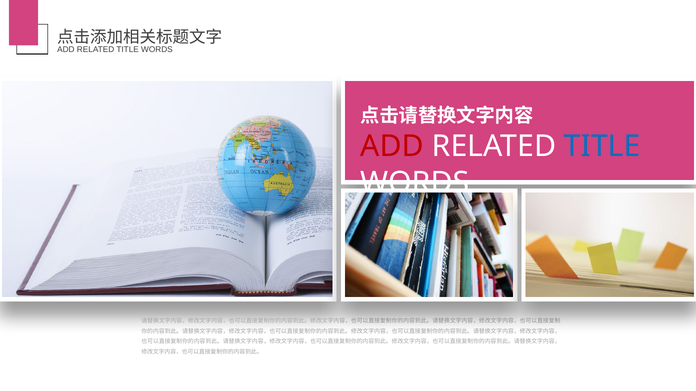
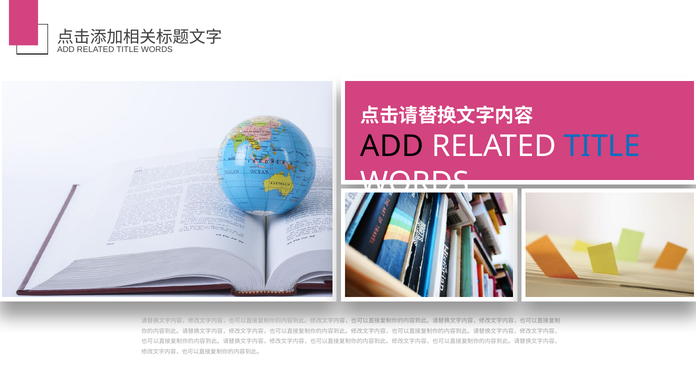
ADD colour: red -> black (392, 147)
